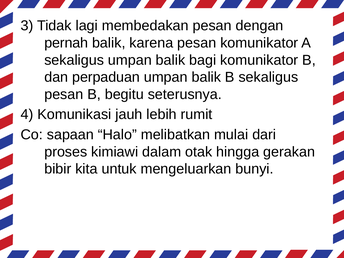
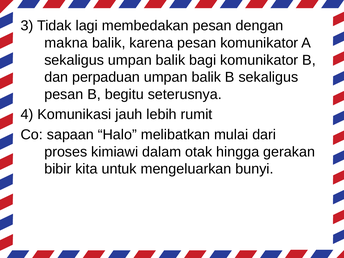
pernah: pernah -> makna (66, 43)
